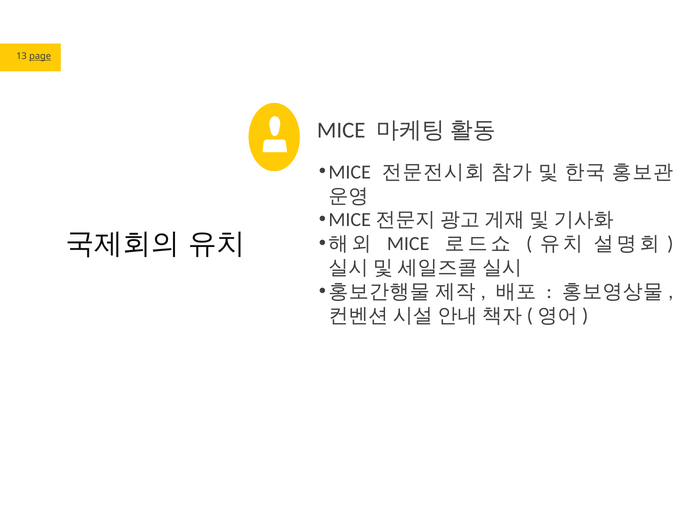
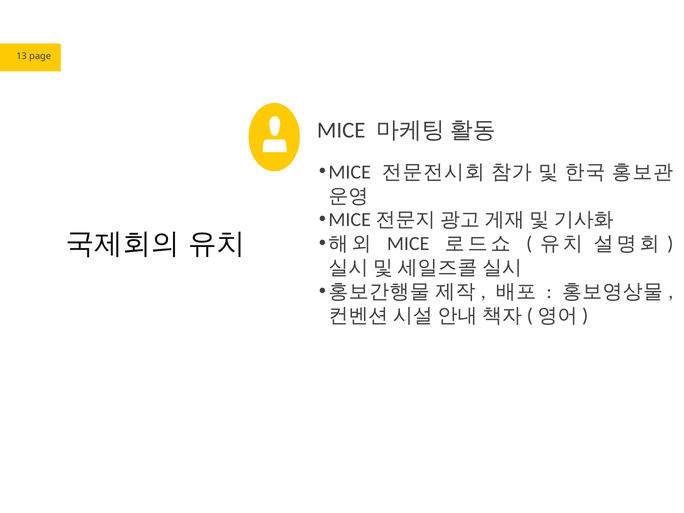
page underline: present -> none (40, 56)
